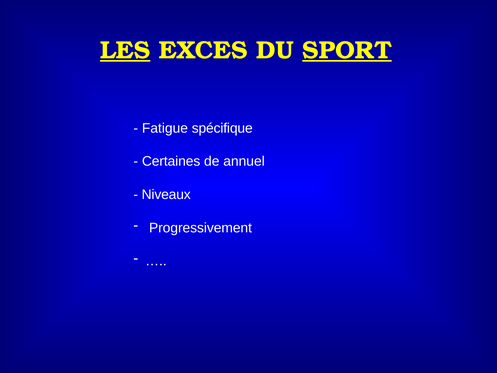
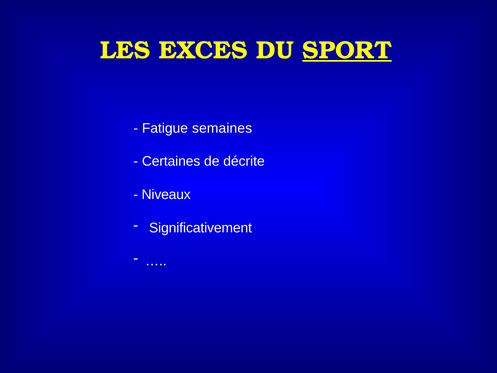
LES underline: present -> none (125, 50)
spécifique: spécifique -> semaines (222, 128)
annuel: annuel -> décrite (244, 161)
Progressivement: Progressivement -> Significativement (201, 228)
